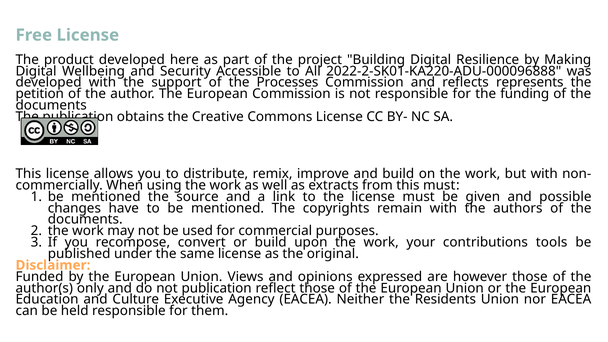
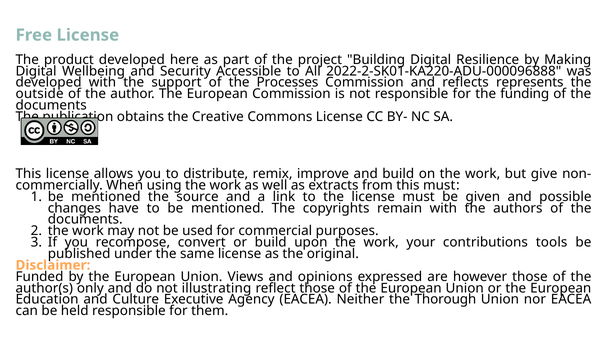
petition: petition -> outside (40, 94)
but with: with -> give (544, 174)
not publication: publication -> illustrating (217, 288)
Residents: Residents -> Thorough (445, 299)
